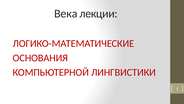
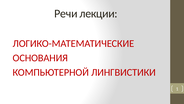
Века: Века -> Речи (66, 14)
